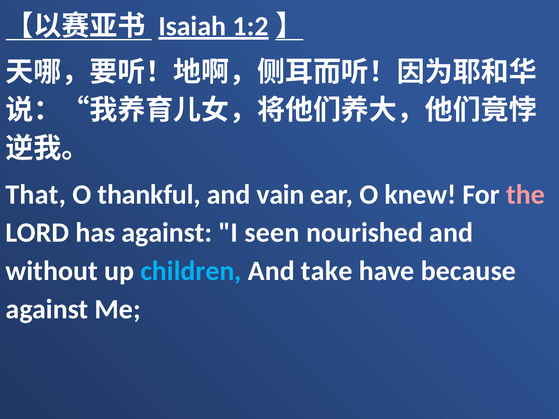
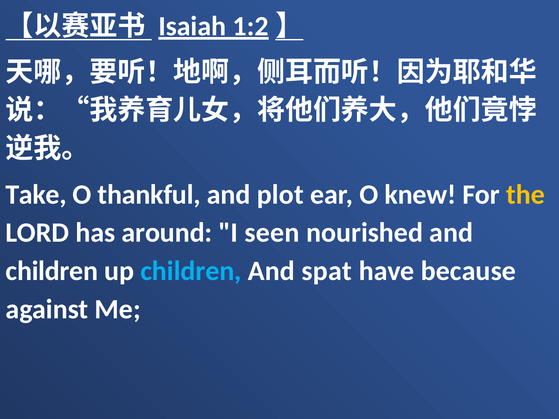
That: That -> Take (36, 195)
vain: vain -> plot (280, 195)
the colour: pink -> yellow (525, 195)
has against: against -> around (167, 233)
without: without -> children (52, 271)
take: take -> spat (327, 271)
